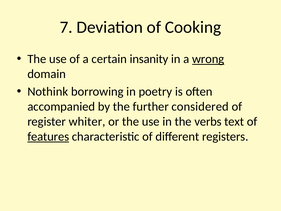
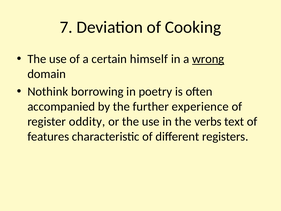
insanity: insanity -> himself (149, 59)
considered: considered -> experience (200, 106)
whiter: whiter -> oddity (87, 121)
features underline: present -> none (48, 136)
